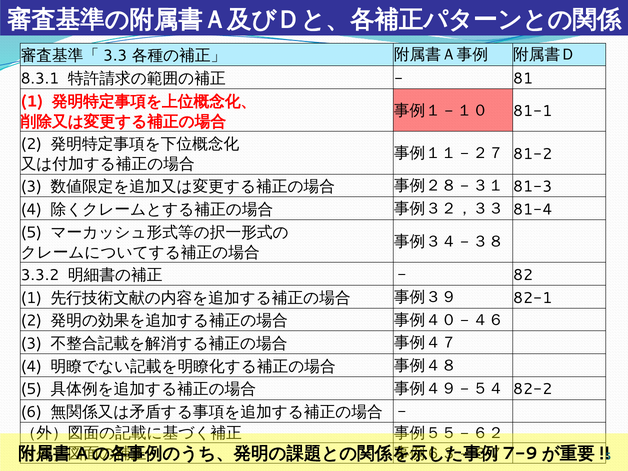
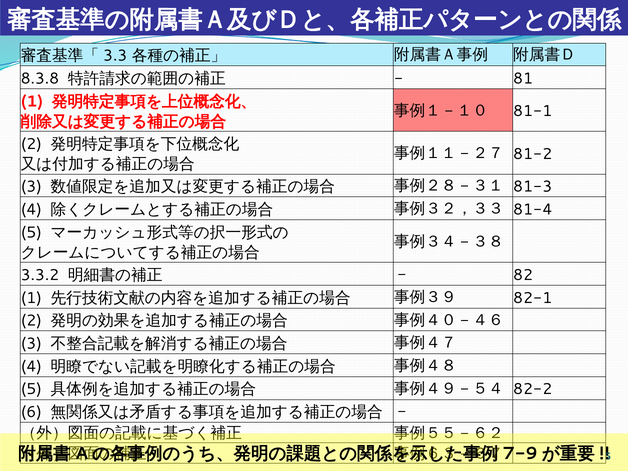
8.3.1: 8.3.1 -> 8.3.8 (40, 79)
